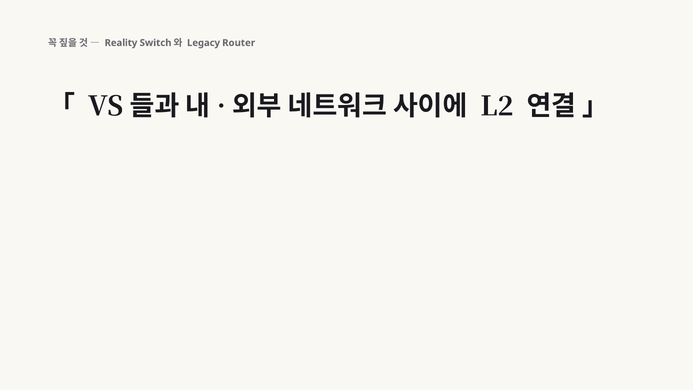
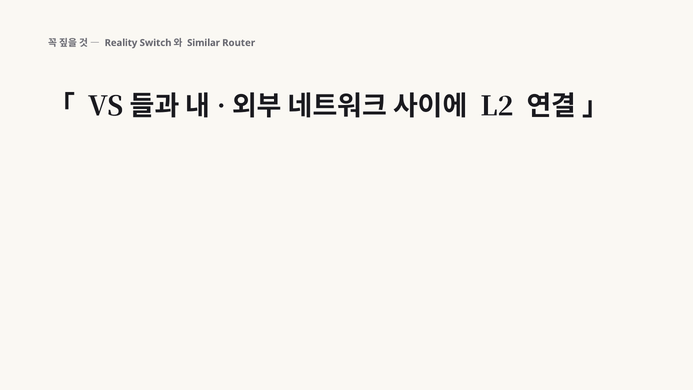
Legacy: Legacy -> Similar (204, 43)
